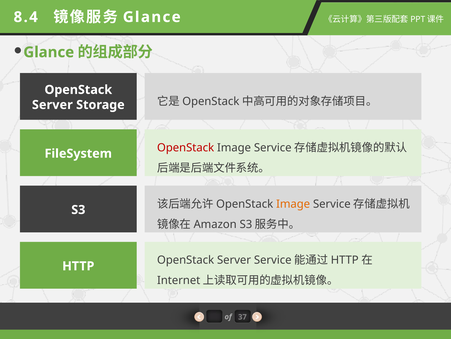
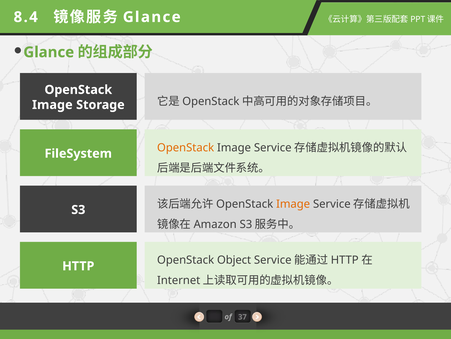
Server: Server -> Image (52, 105)
OpenStack colour: red -> orange (186, 147)
Server: Server -> Object (234, 260)
